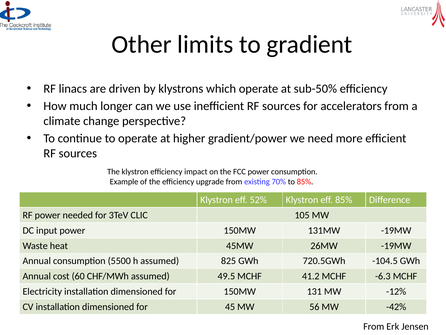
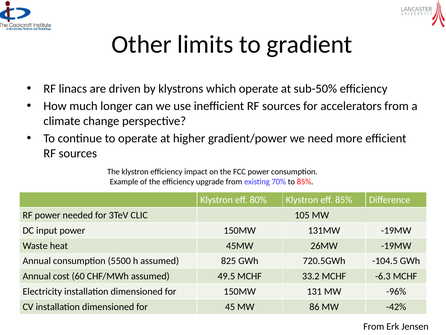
52%: 52% -> 80% (258, 200)
41.2: 41.2 -> 33.2 (311, 276)
-12%: -12% -> -96% (396, 291)
56: 56 -> 86 (314, 306)
